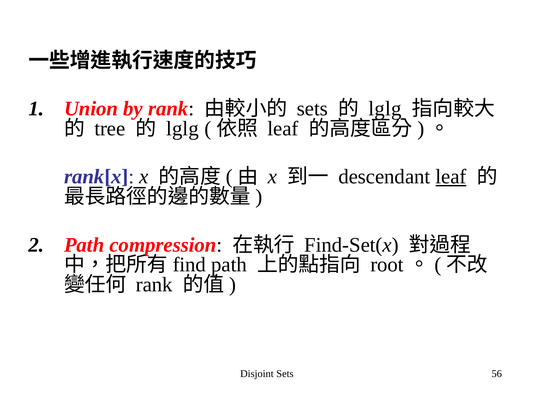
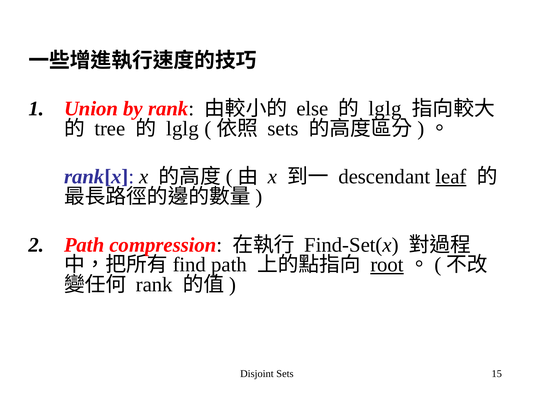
sets: sets -> else (312, 109)
leaf: leaf -> sets (283, 129)
root underline: none -> present (387, 265)
56: 56 -> 15 (497, 374)
